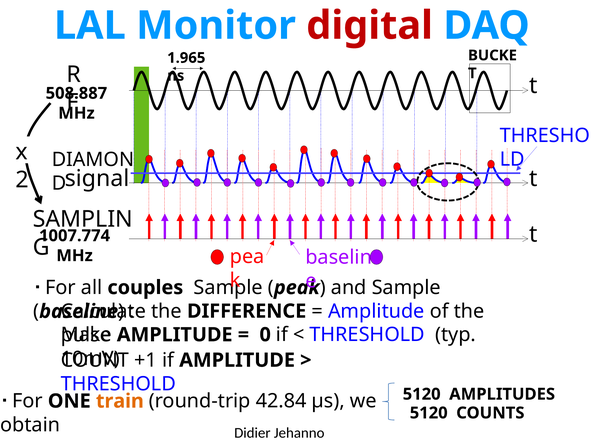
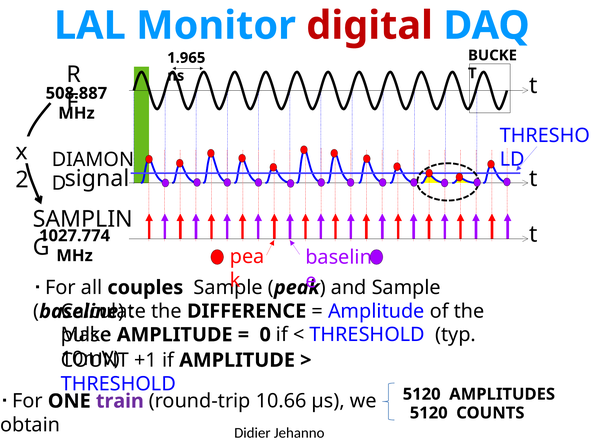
1007.774: 1007.774 -> 1027.774 (75, 236)
train colour: orange -> purple (120, 401)
42.84: 42.84 -> 10.66 (281, 401)
